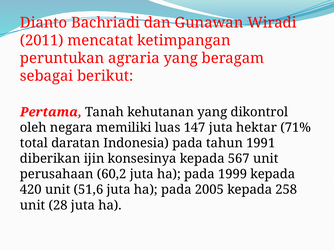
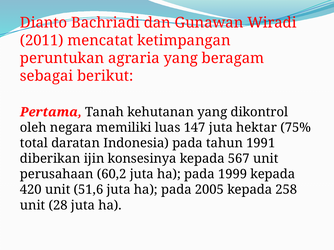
71%: 71% -> 75% (296, 128)
